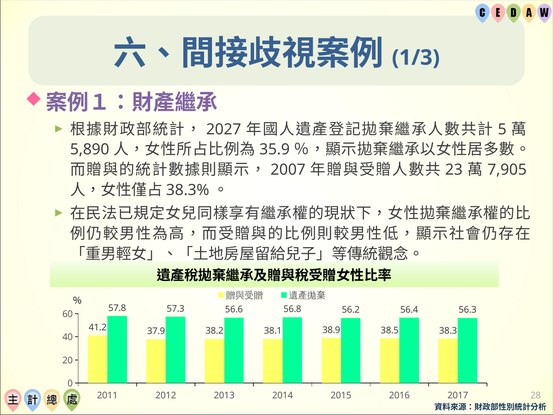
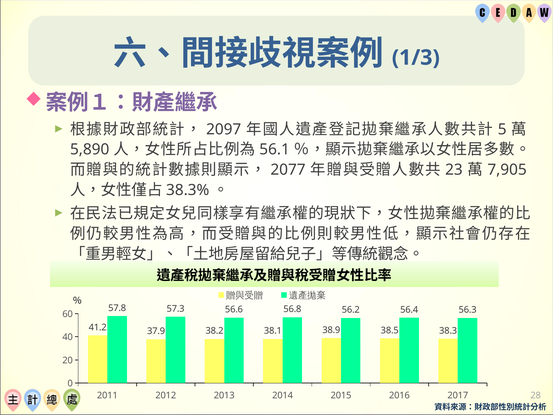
2027: 2027 -> 2097 (224, 129)
35.9: 35.9 -> 56.1 (275, 149)
2007: 2007 -> 2077 (288, 170)
